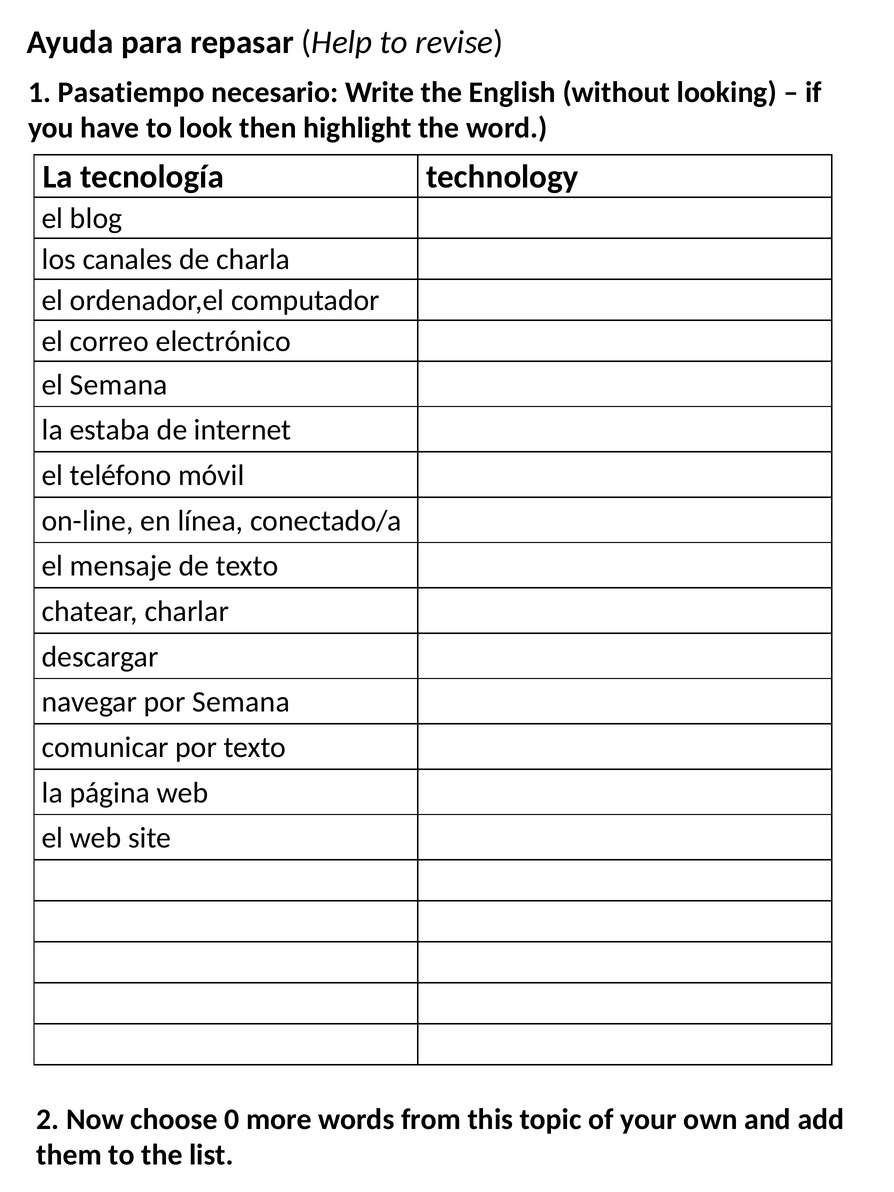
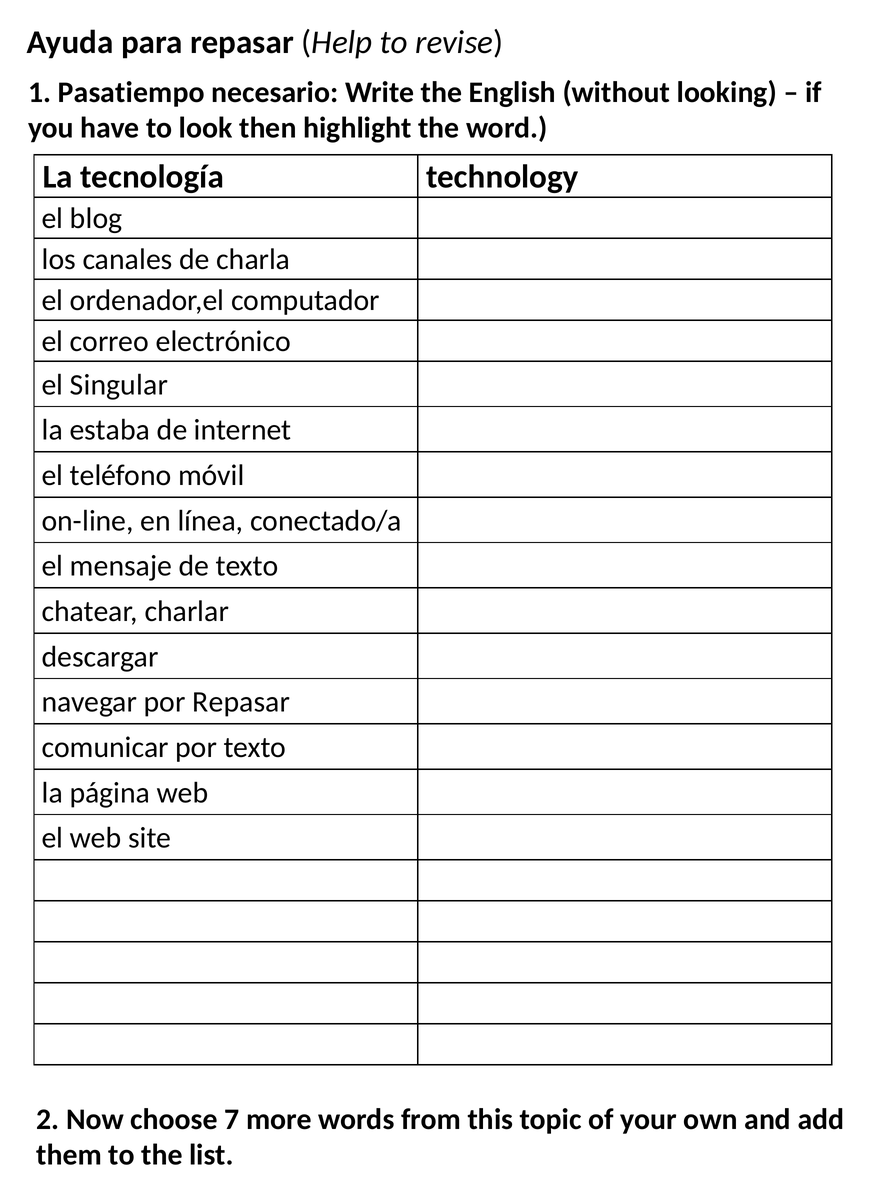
el Semana: Semana -> Singular (119, 385)
por Semana: Semana -> Repasar (241, 702)
0: 0 -> 7 (232, 1119)
